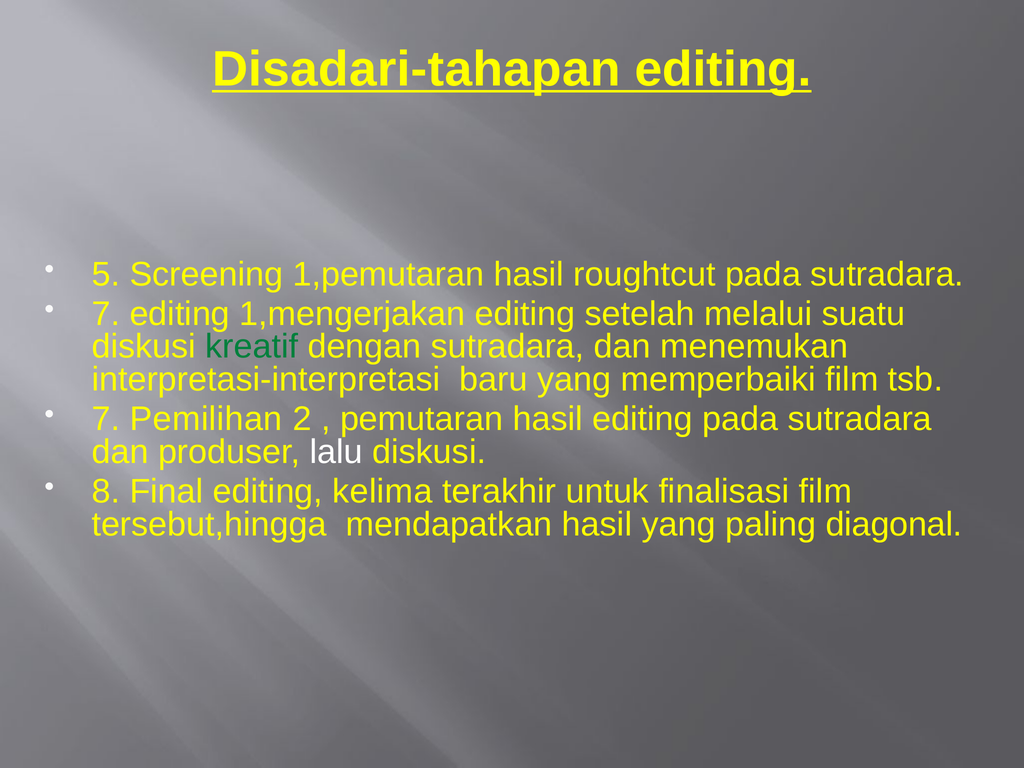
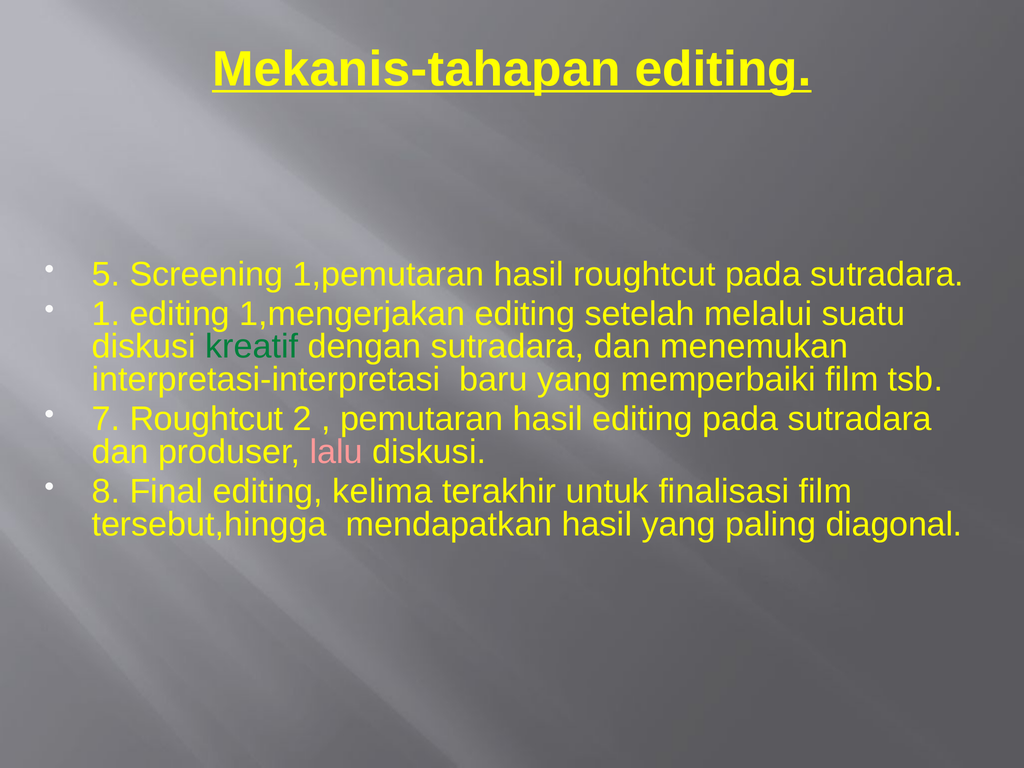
Disadari-tahapan: Disadari-tahapan -> Mekanis-tahapan (416, 69)
7: 7 -> 1 (106, 314)
7 Pemilihan: Pemilihan -> Roughtcut (206, 419)
lalu colour: white -> pink (336, 452)
